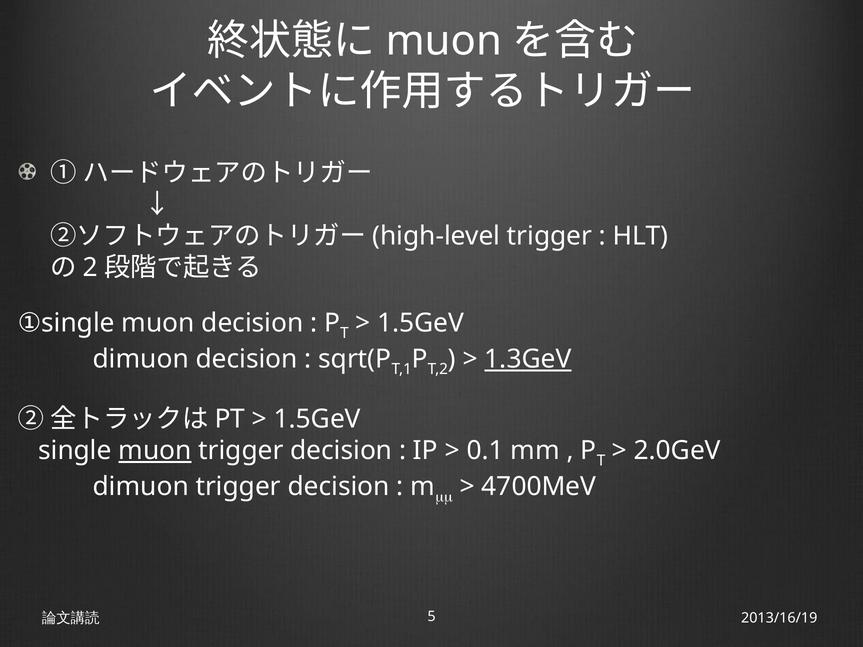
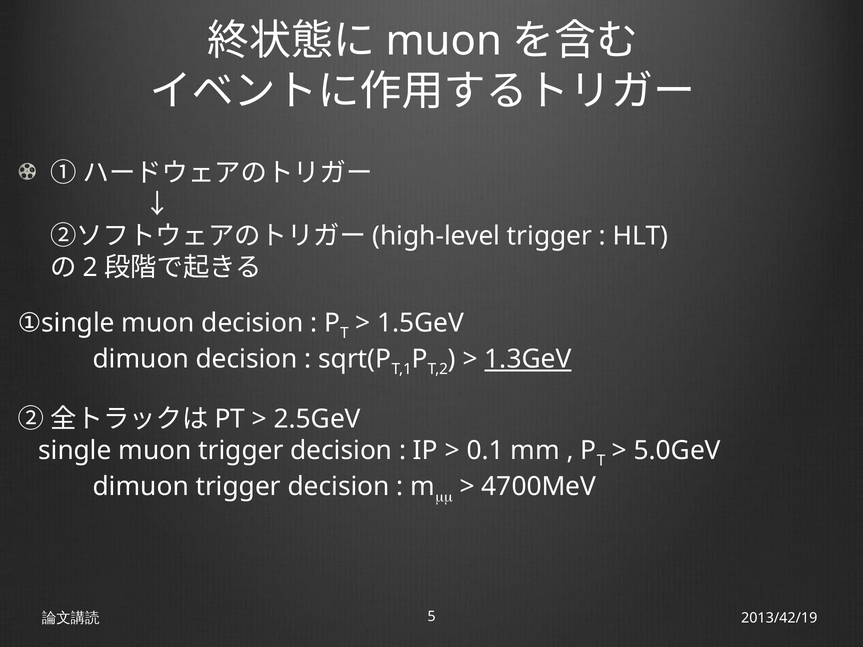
1.5GeV: 1.5GeV -> 2.5GeV (317, 419)
muon underline: present -> none (155, 451)
2.0GeV: 2.0GeV -> 5.0GeV (677, 451)
2013/16/19: 2013/16/19 -> 2013/42/19 (779, 618)
